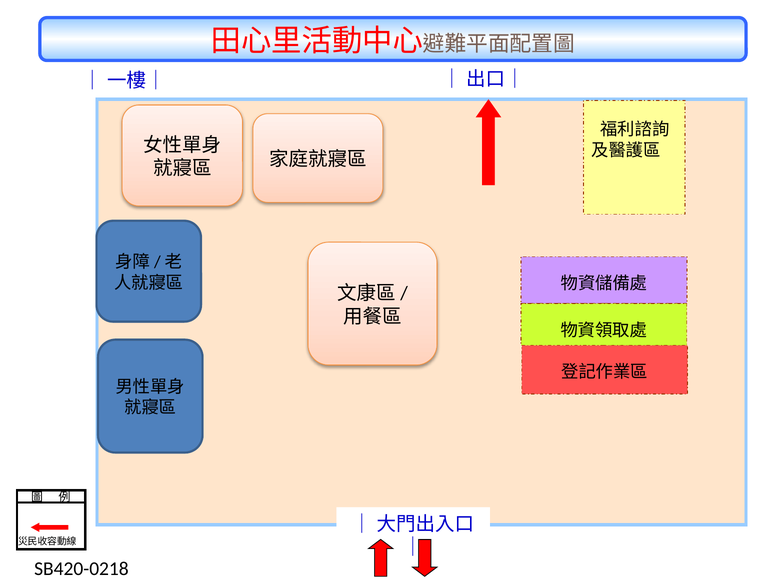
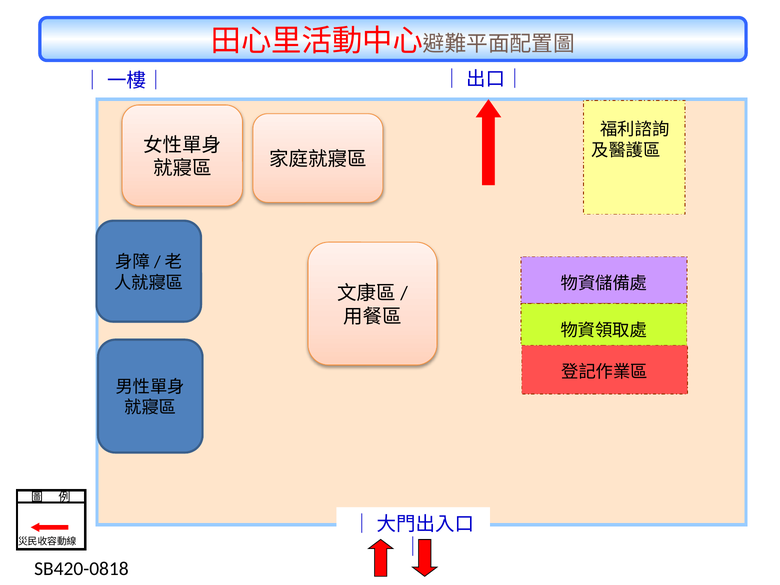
SB420-0218: SB420-0218 -> SB420-0818 (81, 569)
